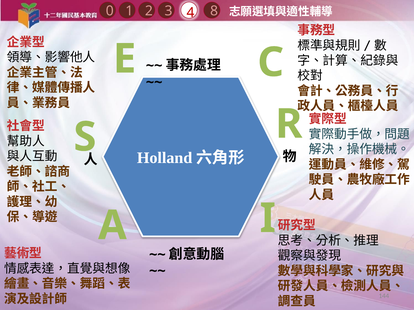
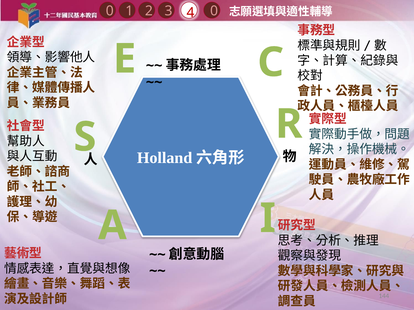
3 8: 8 -> 0 (214, 11)
